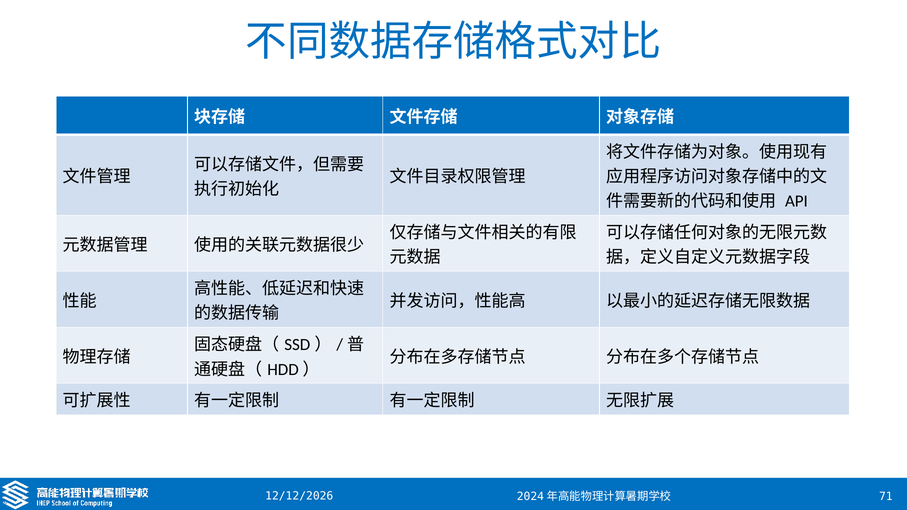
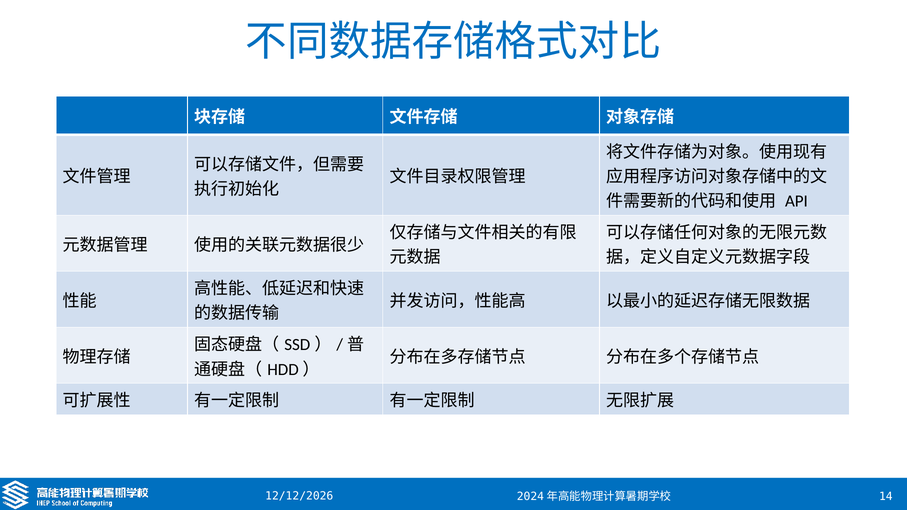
71: 71 -> 14 (886, 497)
